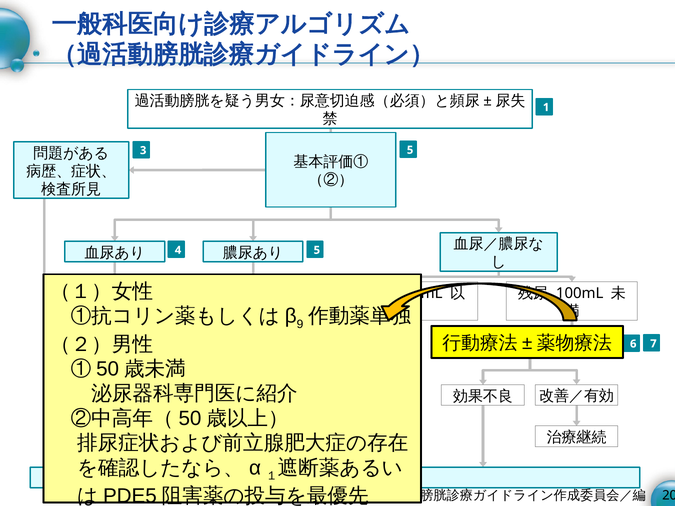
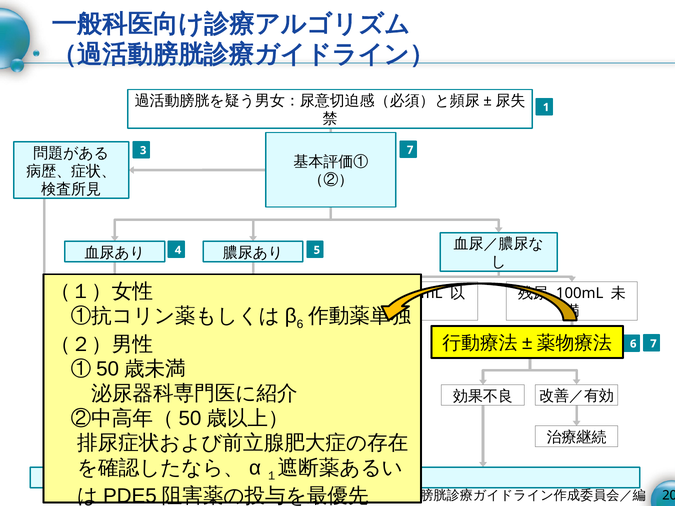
3 5: 5 -> 7 (410, 150)
9: 9 -> 6 (300, 324)
